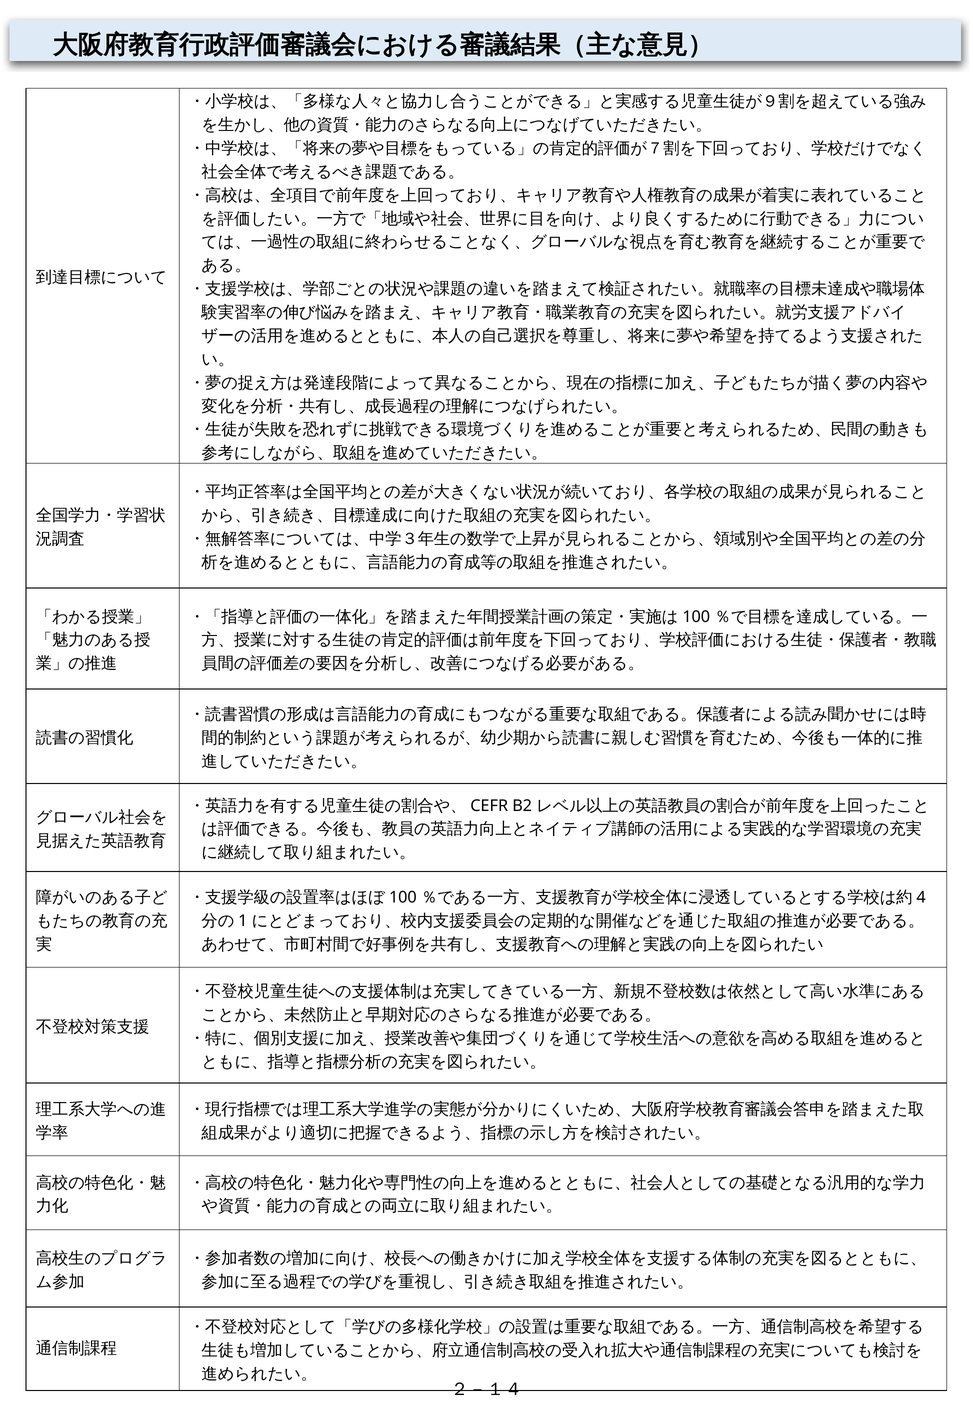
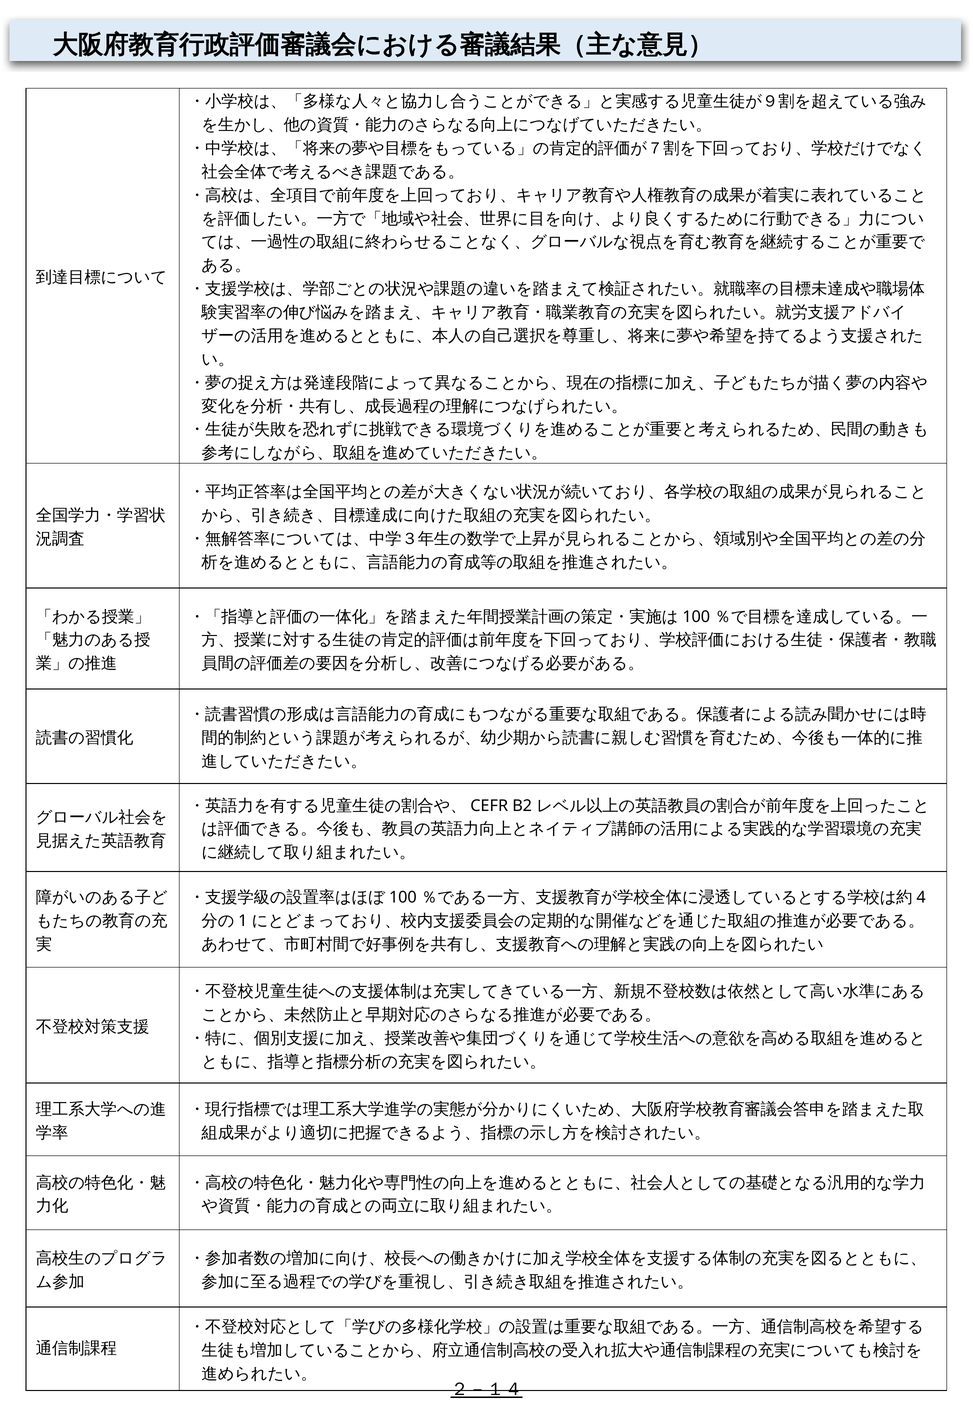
２－１４ underline: none -> present (487, 1390)
